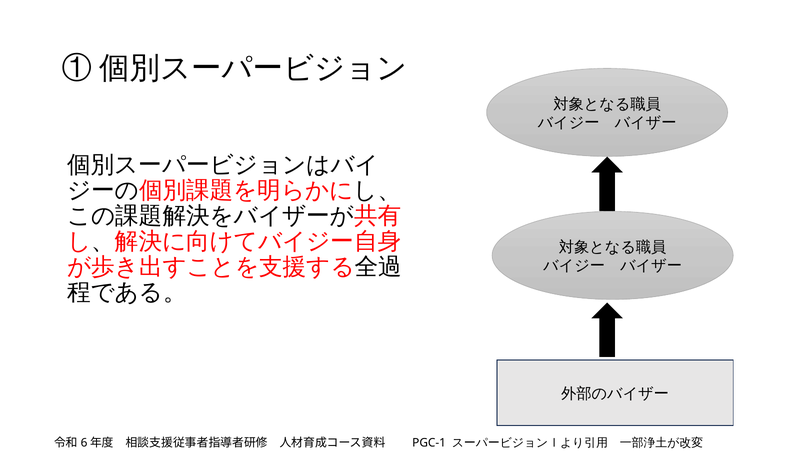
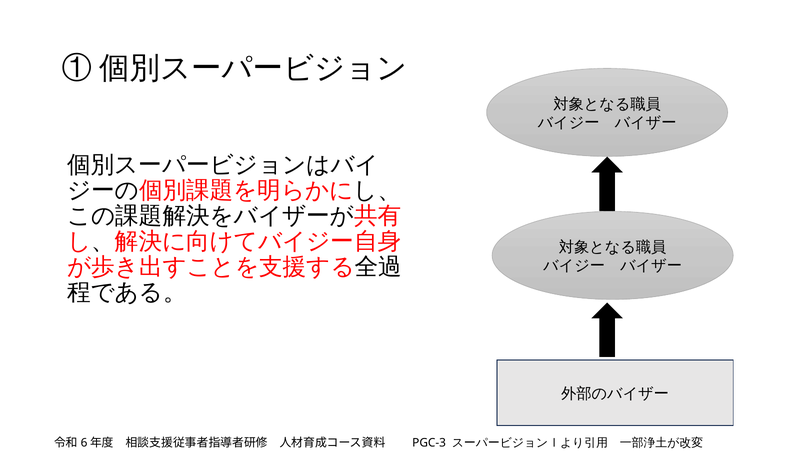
PGC-1: PGC-1 -> PGC-3 (429, 442)
